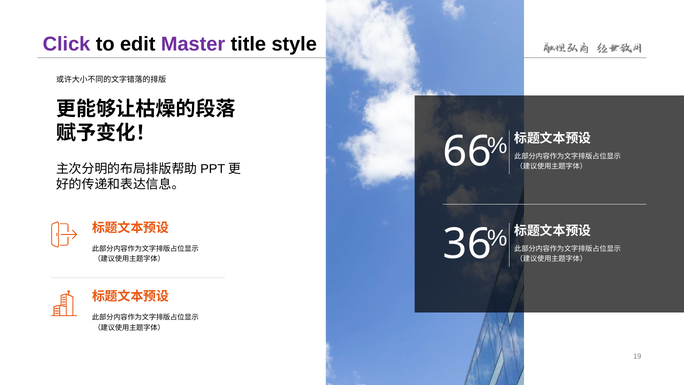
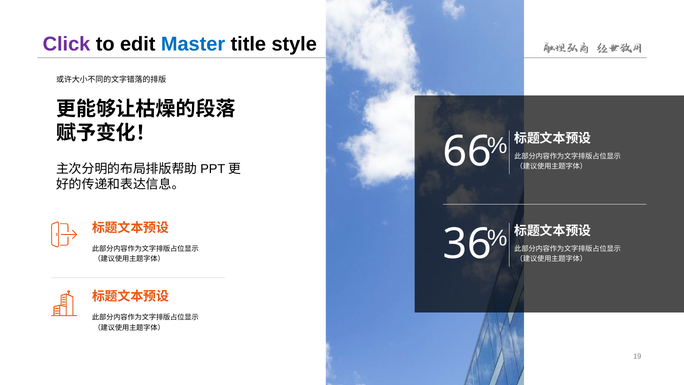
Master colour: purple -> blue (193, 44)
